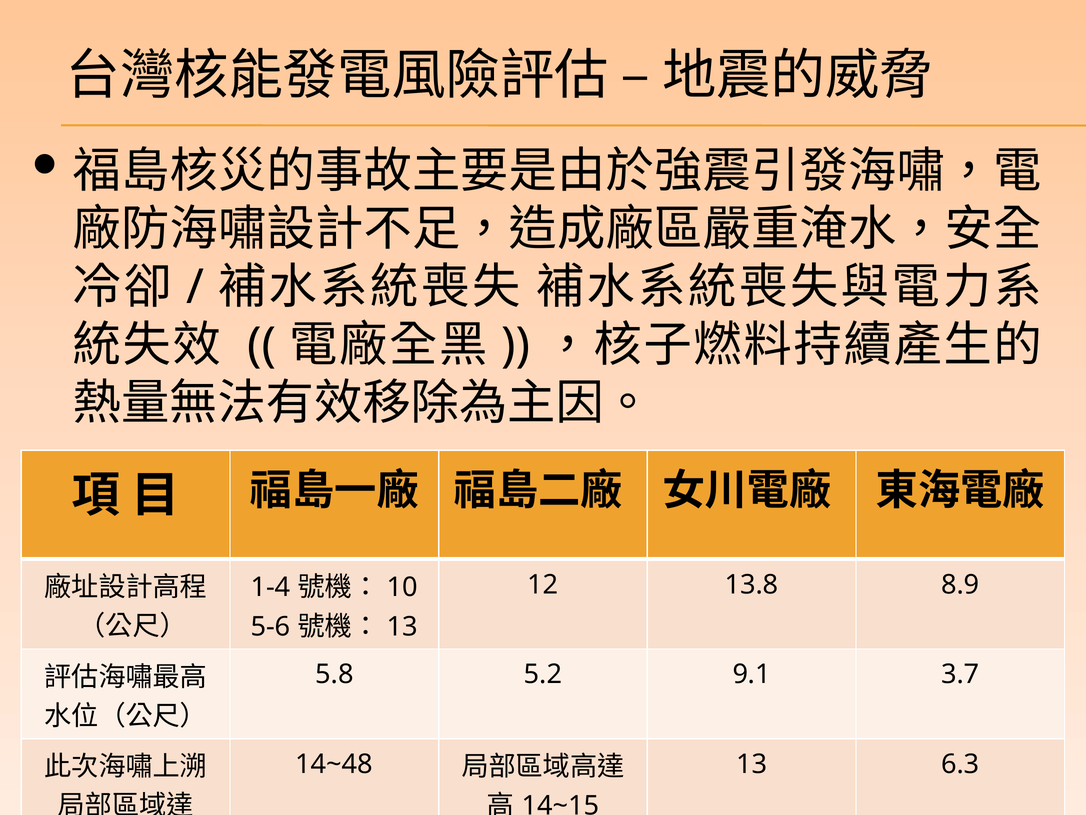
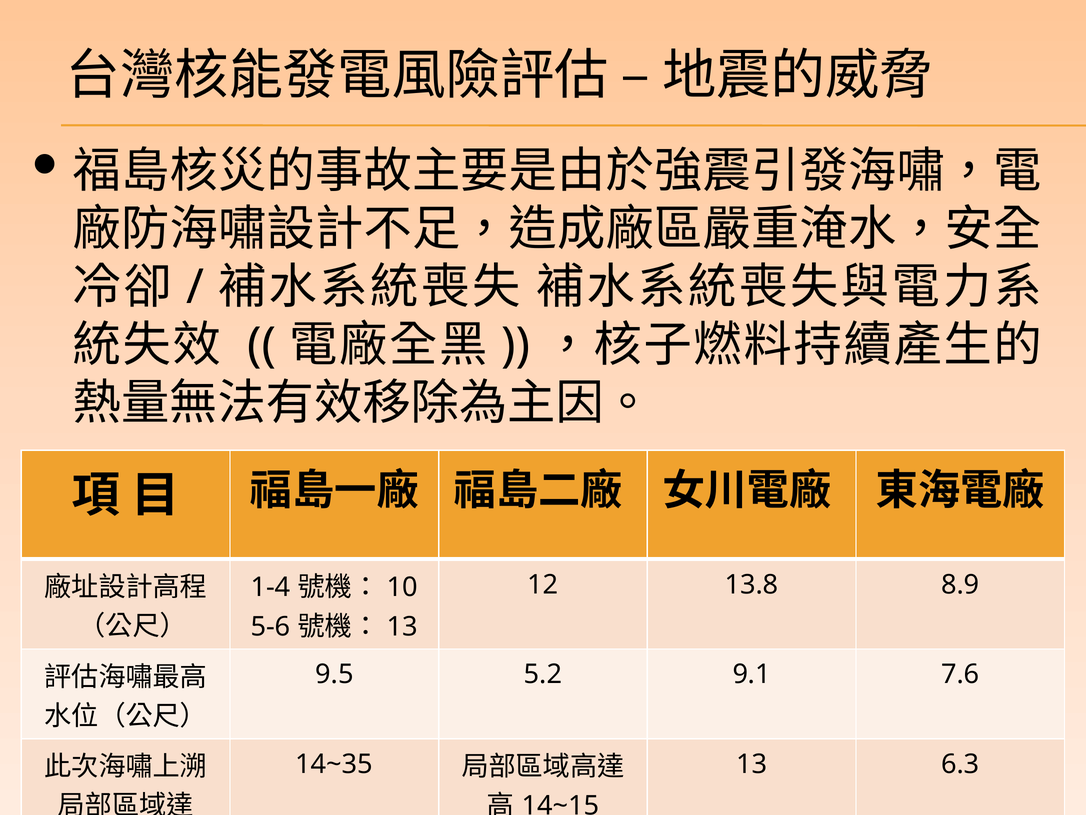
5.8: 5.8 -> 9.5 (334, 674)
3.7: 3.7 -> 7.6 (960, 674)
14~48: 14~48 -> 14~35 (334, 764)
